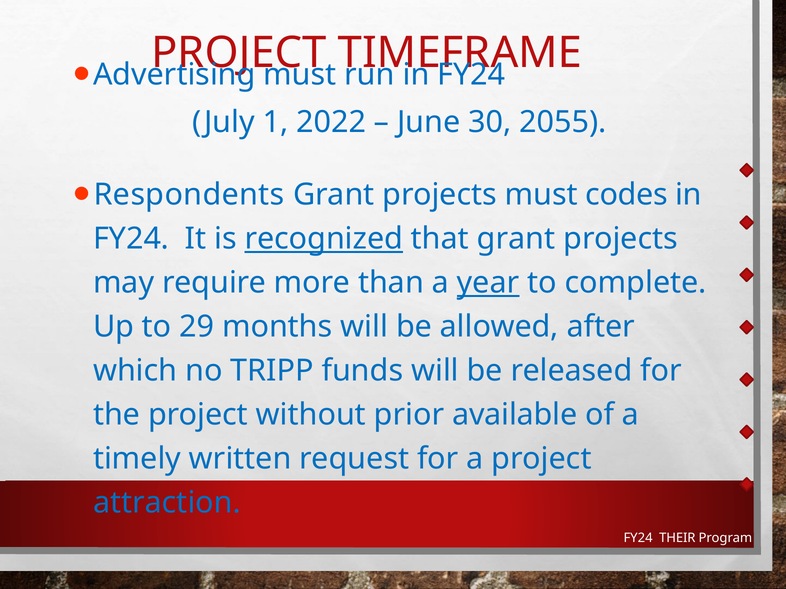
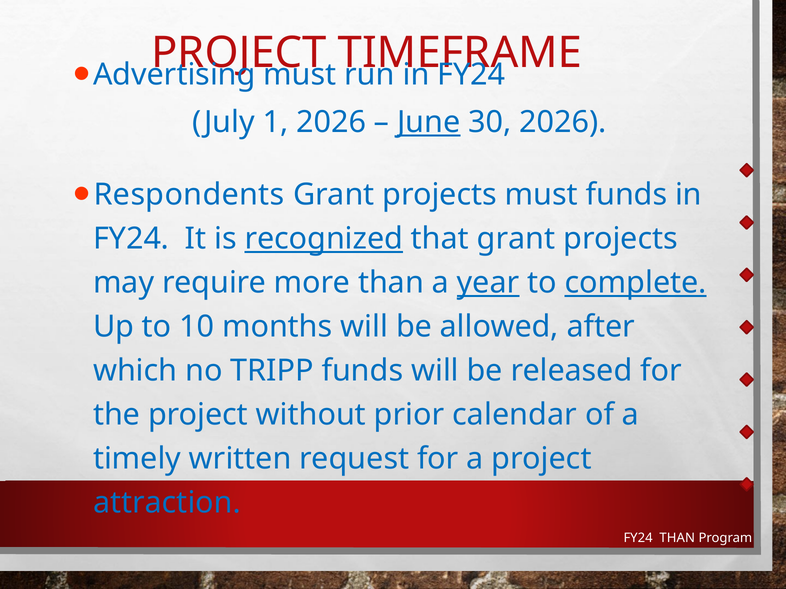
1 2022: 2022 -> 2026 (331, 122)
June underline: none -> present (429, 122)
30 2055: 2055 -> 2026 (563, 122)
must codes: codes -> funds (627, 195)
complete underline: none -> present (636, 283)
29: 29 -> 10 (197, 327)
available: available -> calendar (515, 415)
FY24 THEIR: THEIR -> THAN (677, 538)
